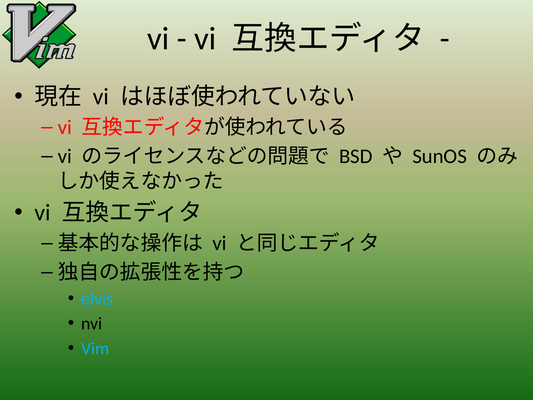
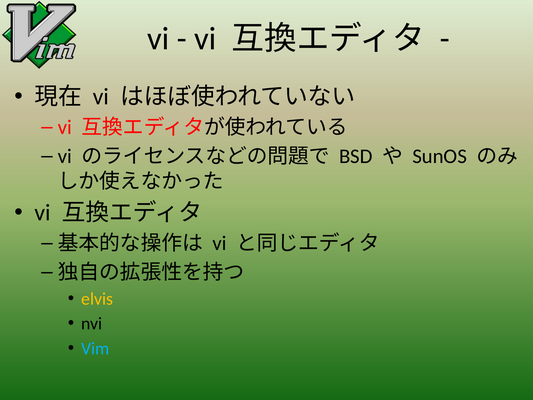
elvis colour: light blue -> yellow (97, 299)
